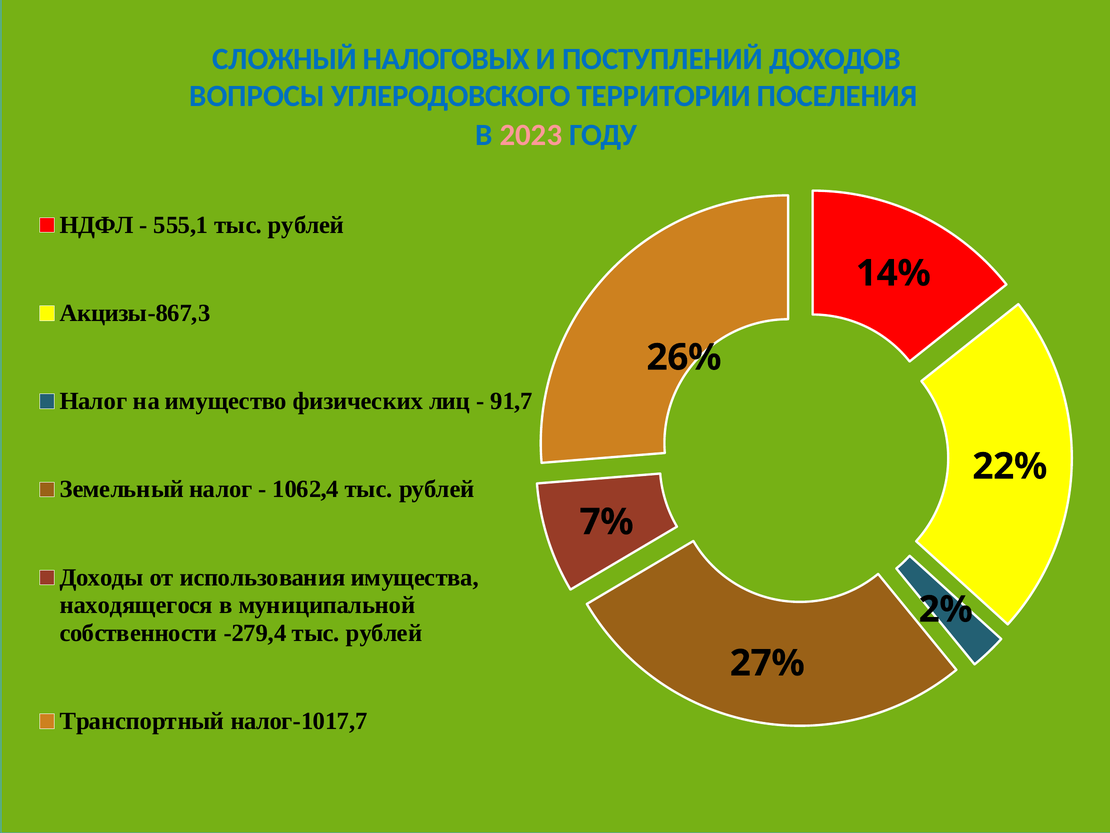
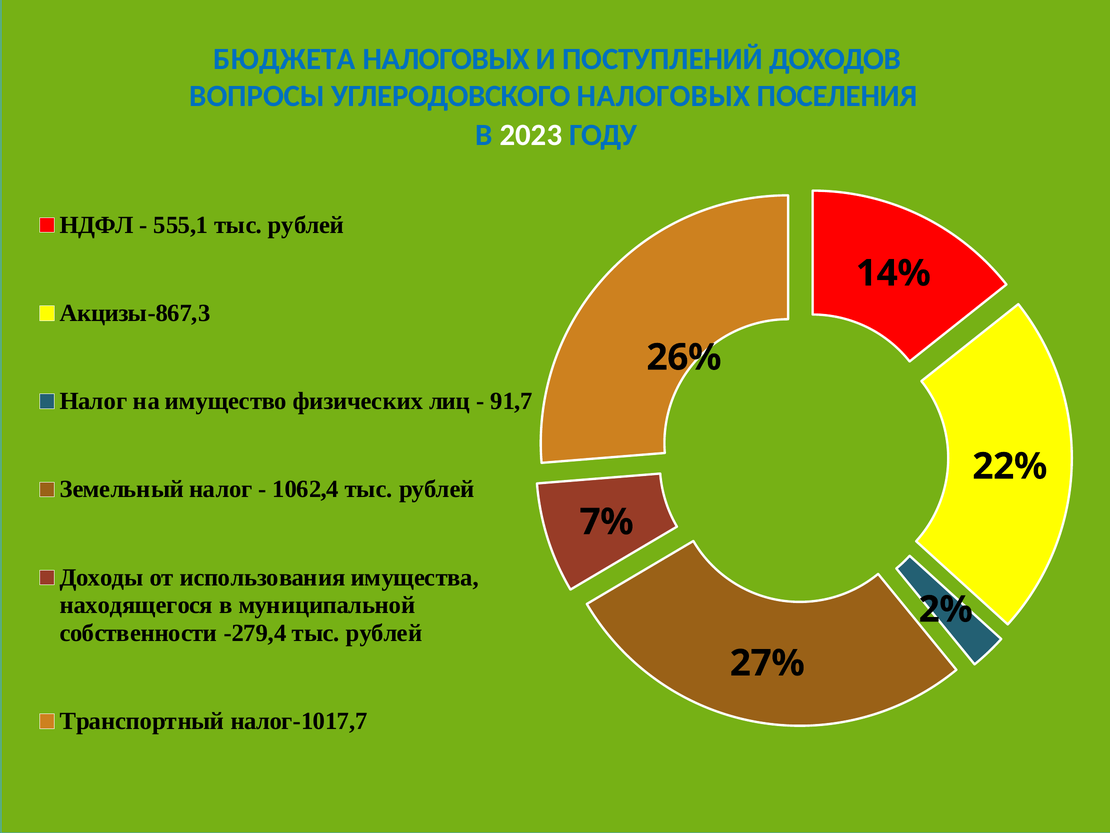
СЛОЖНЫЙ: СЛОЖНЫЙ -> БЮДЖЕТА (284, 59)
УГЛЕРОДОВСКОГО ТЕРРИТОРИИ: ТЕРРИТОРИИ -> НАЛОГОВЫХ (664, 96)
2023 colour: pink -> white (531, 135)
